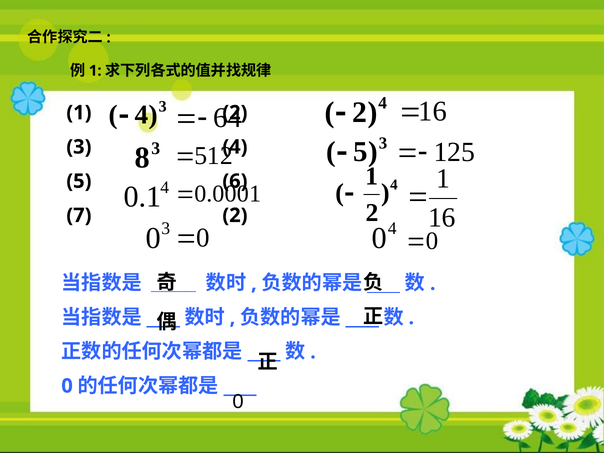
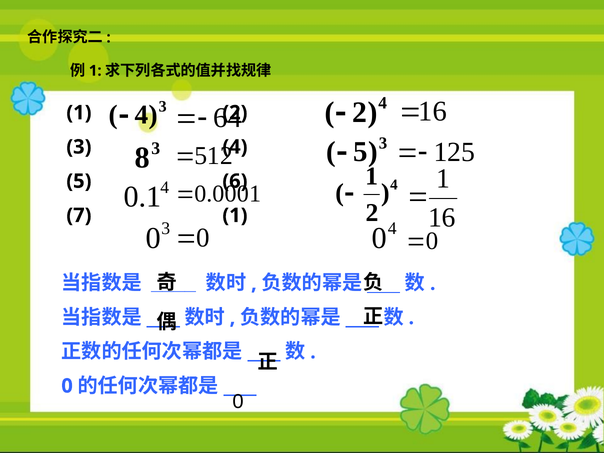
7 2: 2 -> 1 (235, 215)
